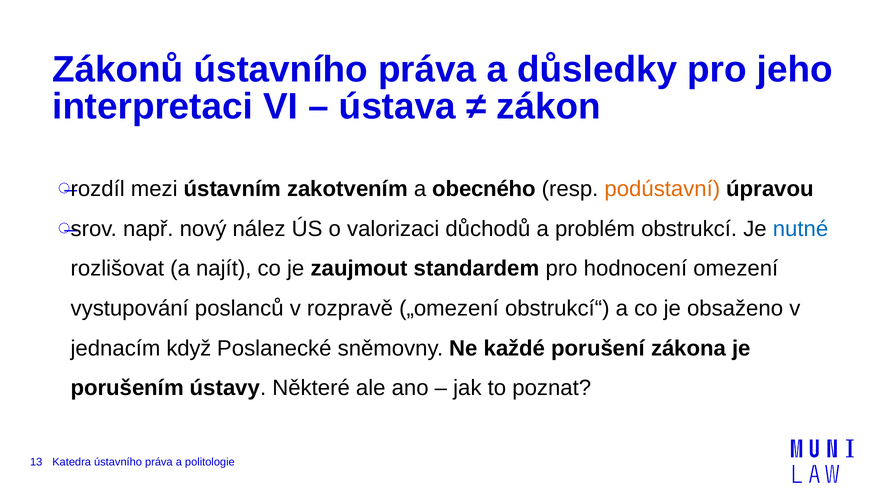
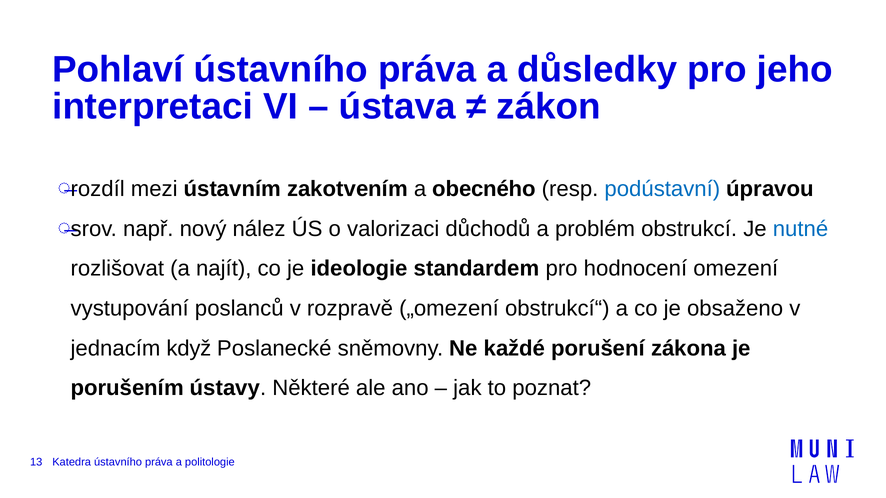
Zákonů: Zákonů -> Pohlaví (118, 70)
podústavní colour: orange -> blue (662, 189)
zaujmout: zaujmout -> ideologie (359, 269)
